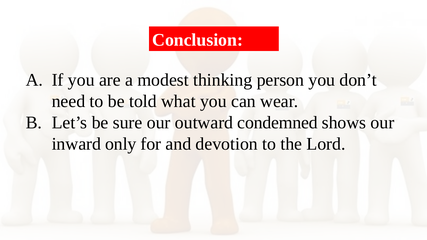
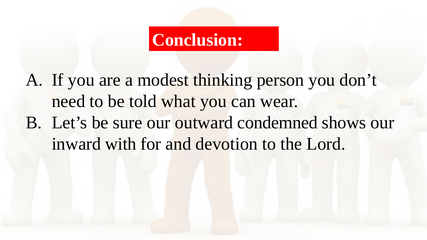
only: only -> with (121, 144)
